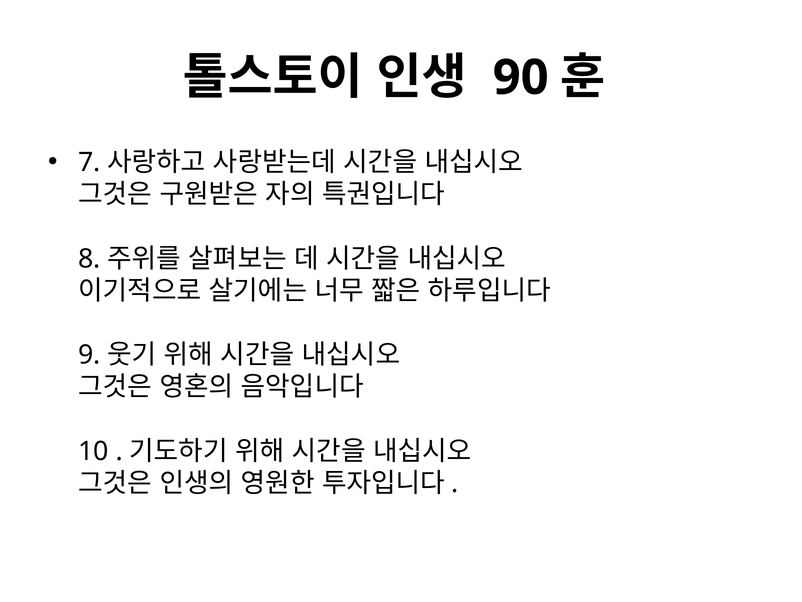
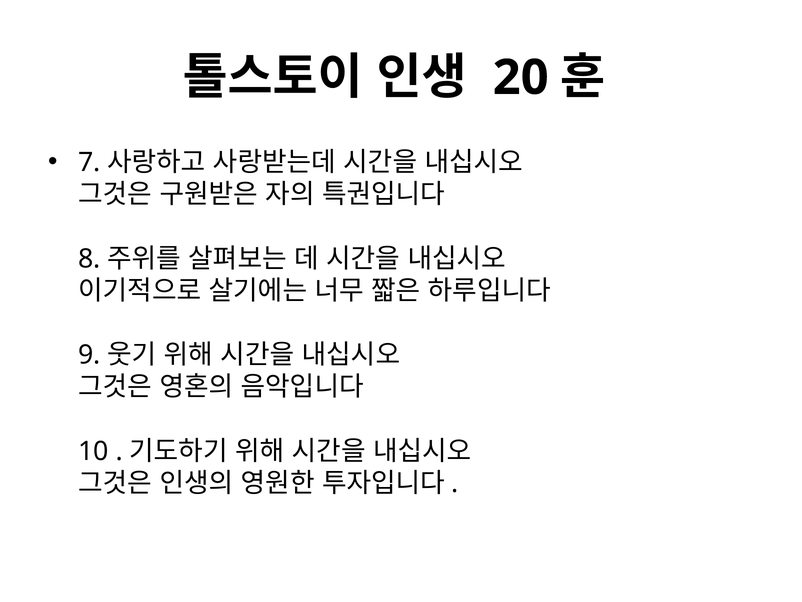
90: 90 -> 20 (521, 78)
